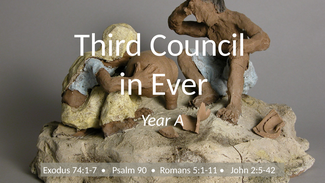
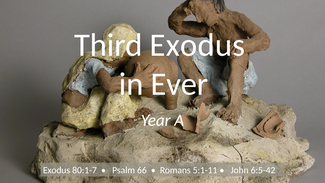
Third Council: Council -> Exodus (197, 45)
74:1-7: 74:1-7 -> 80:1-7 (85, 170)
90: 90 -> 66 (142, 170)
2:5-42: 2:5-42 -> 6:5-42 (263, 170)
